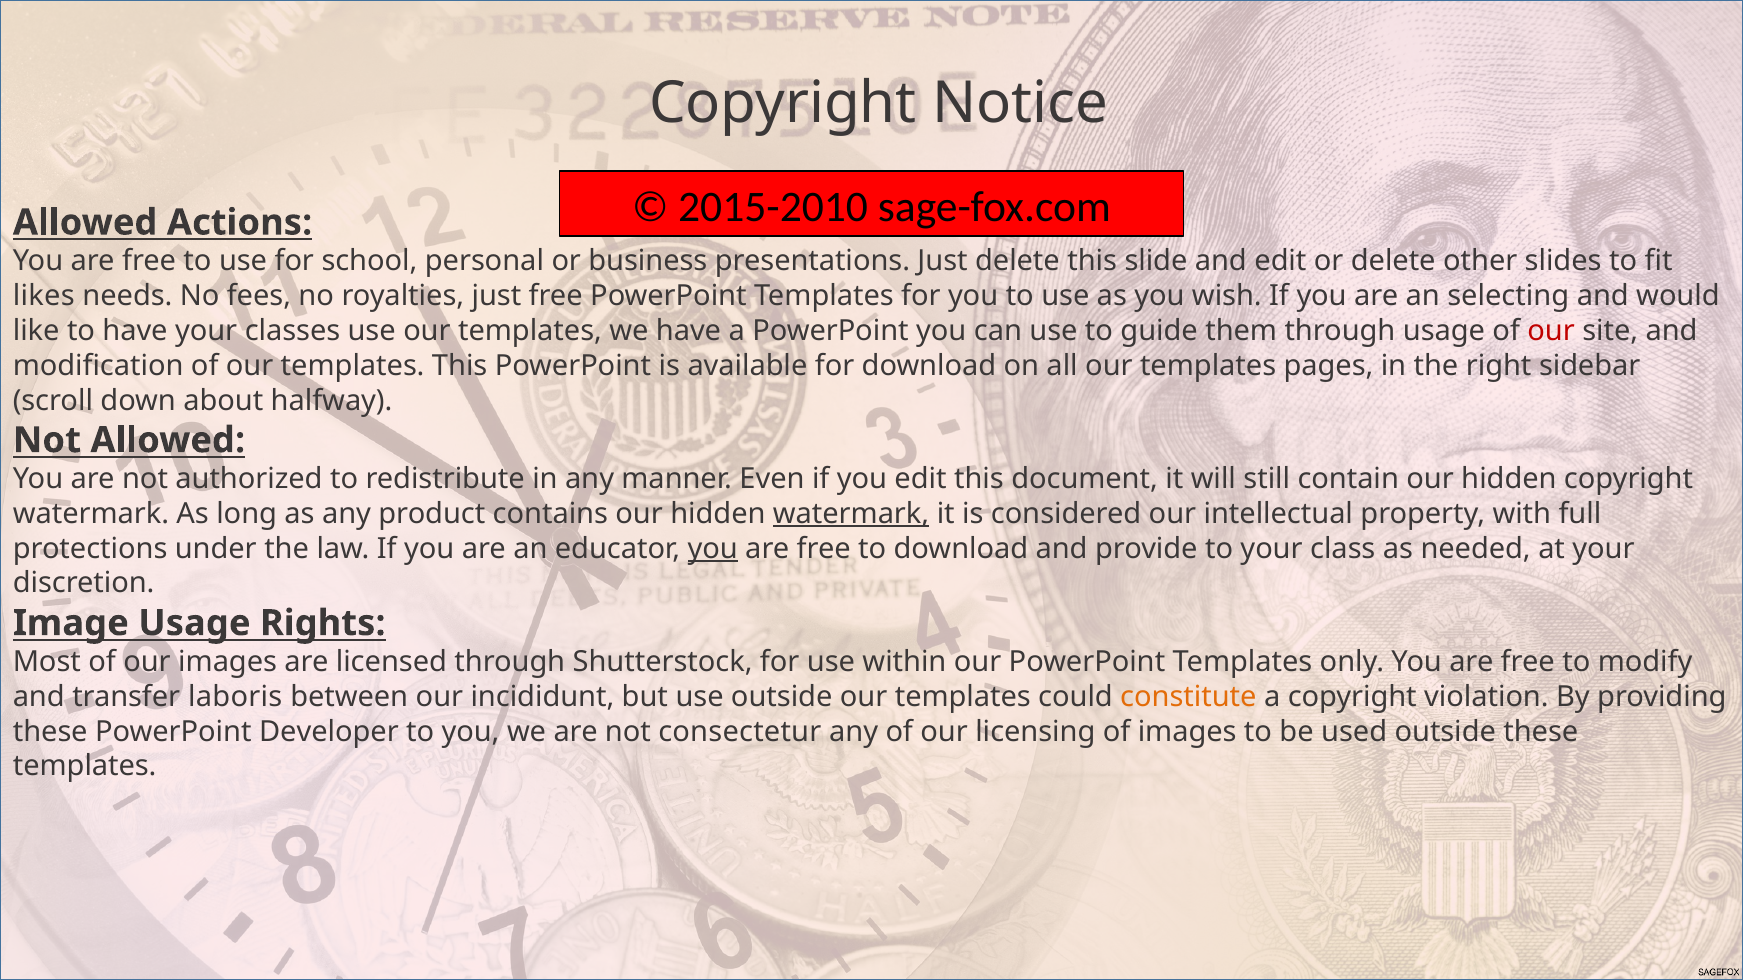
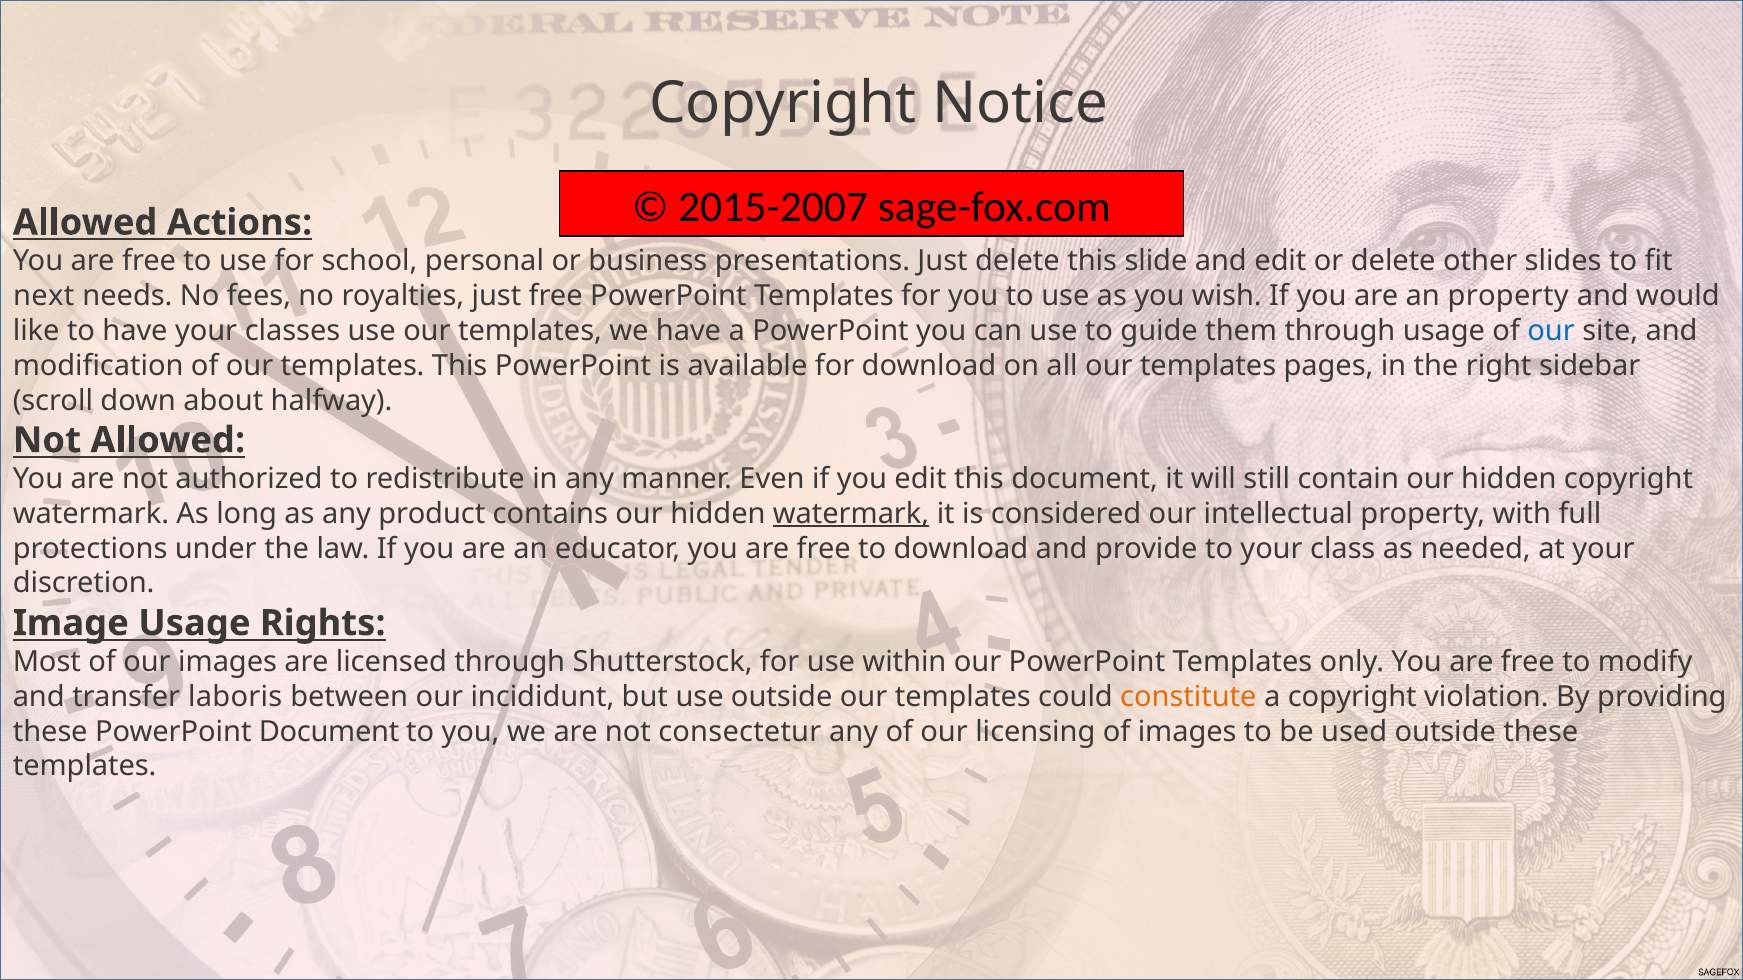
2015-2010: 2015-2010 -> 2015-2007 (773, 207)
likes: likes -> next (44, 296)
an selecting: selecting -> property (1508, 296)
our colour: red -> blue (1551, 331)
you underline: present -> none (713, 549)
PowerPoint Developer: Developer -> Document (329, 732)
